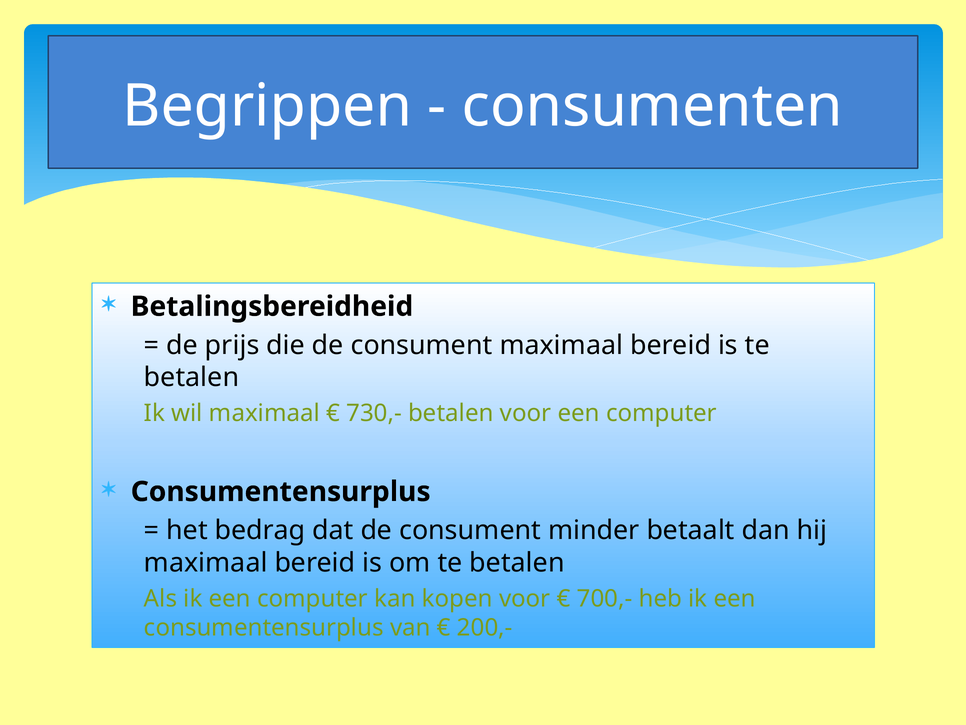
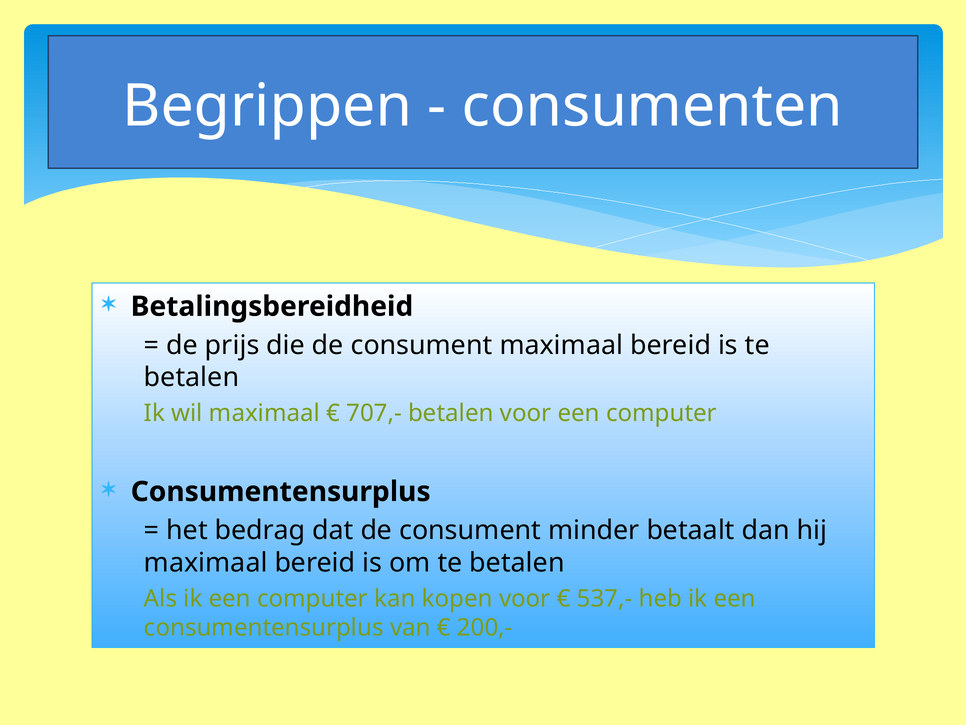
730,-: 730,- -> 707,- (374, 413)
700,-: 700,- -> 537,- (605, 598)
